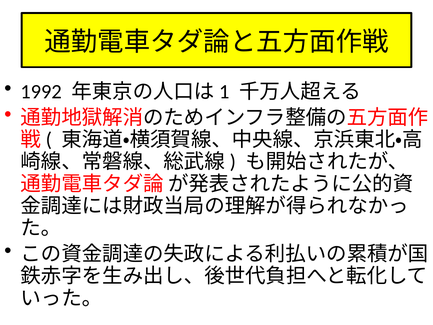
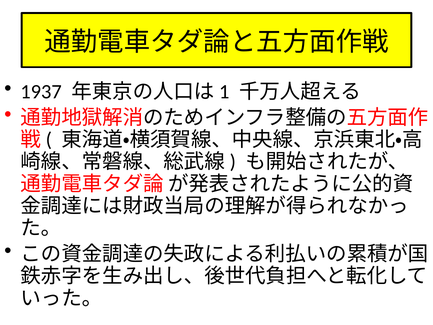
1992: 1992 -> 1937 (41, 92)
